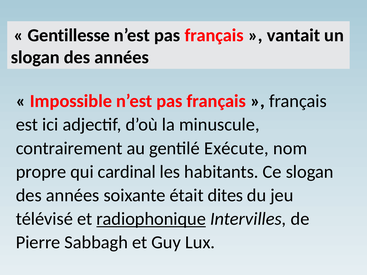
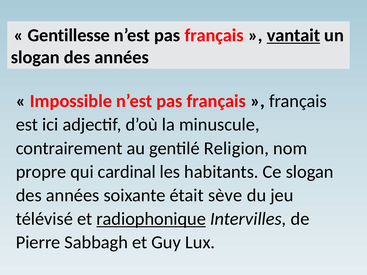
vantait underline: none -> present (293, 35)
Exécute: Exécute -> Religion (236, 148)
dites: dites -> sève (225, 195)
